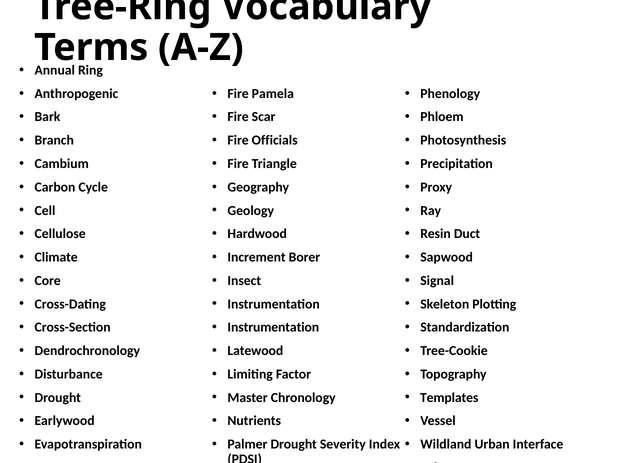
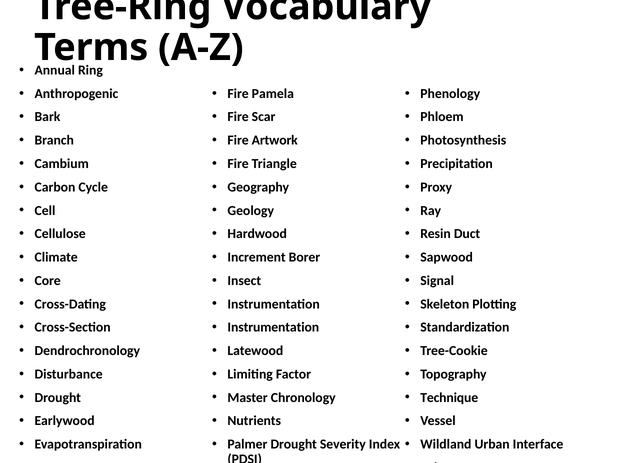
Officials: Officials -> Artwork (275, 140)
Templates: Templates -> Technique (449, 397)
